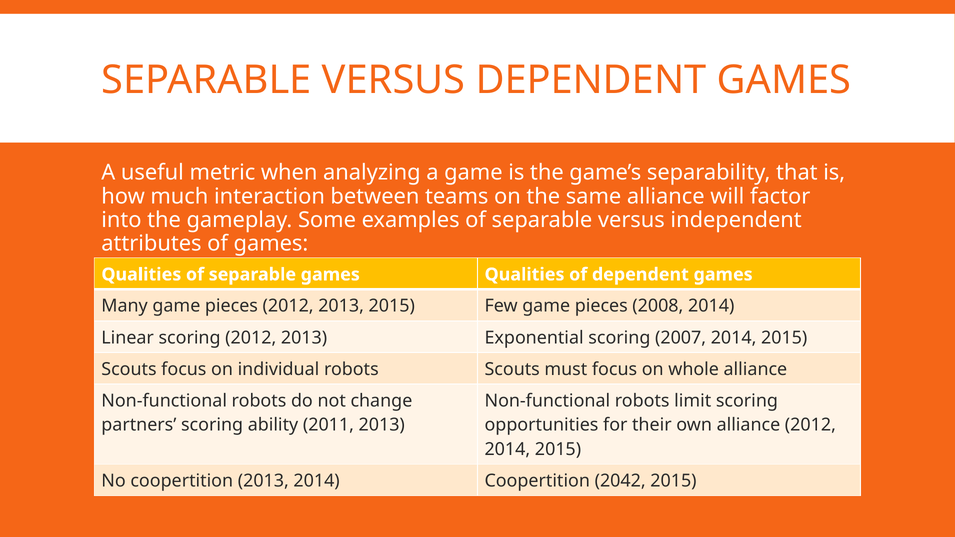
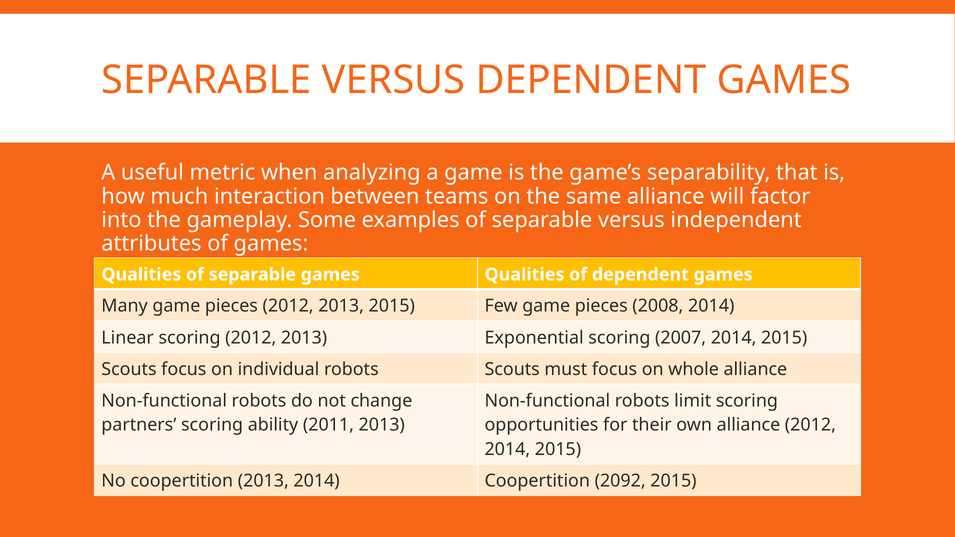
2042: 2042 -> 2092 (620, 481)
